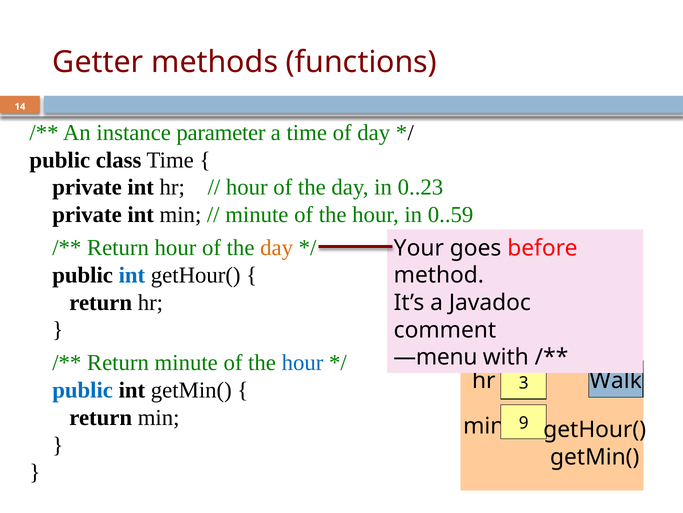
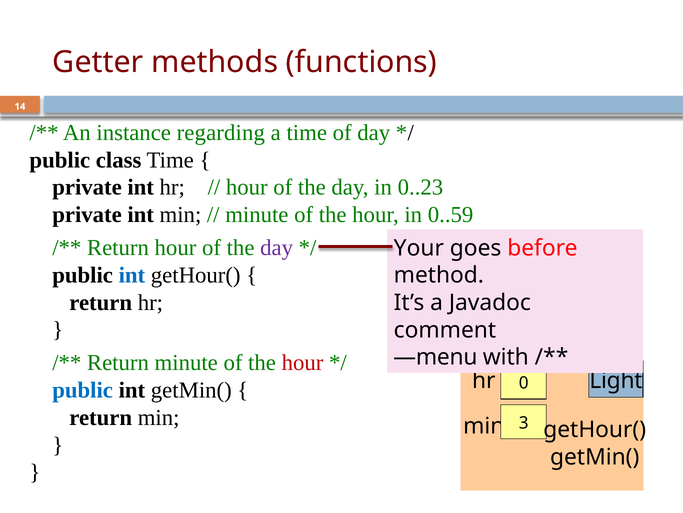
parameter: parameter -> regarding (221, 132)
day colour: orange -> purple (277, 247)
hour colour: blue -> red (303, 362)
3: 3 -> 0 (524, 383)
Walk: Walk -> Light (616, 380)
9: 9 -> 3 (524, 422)
